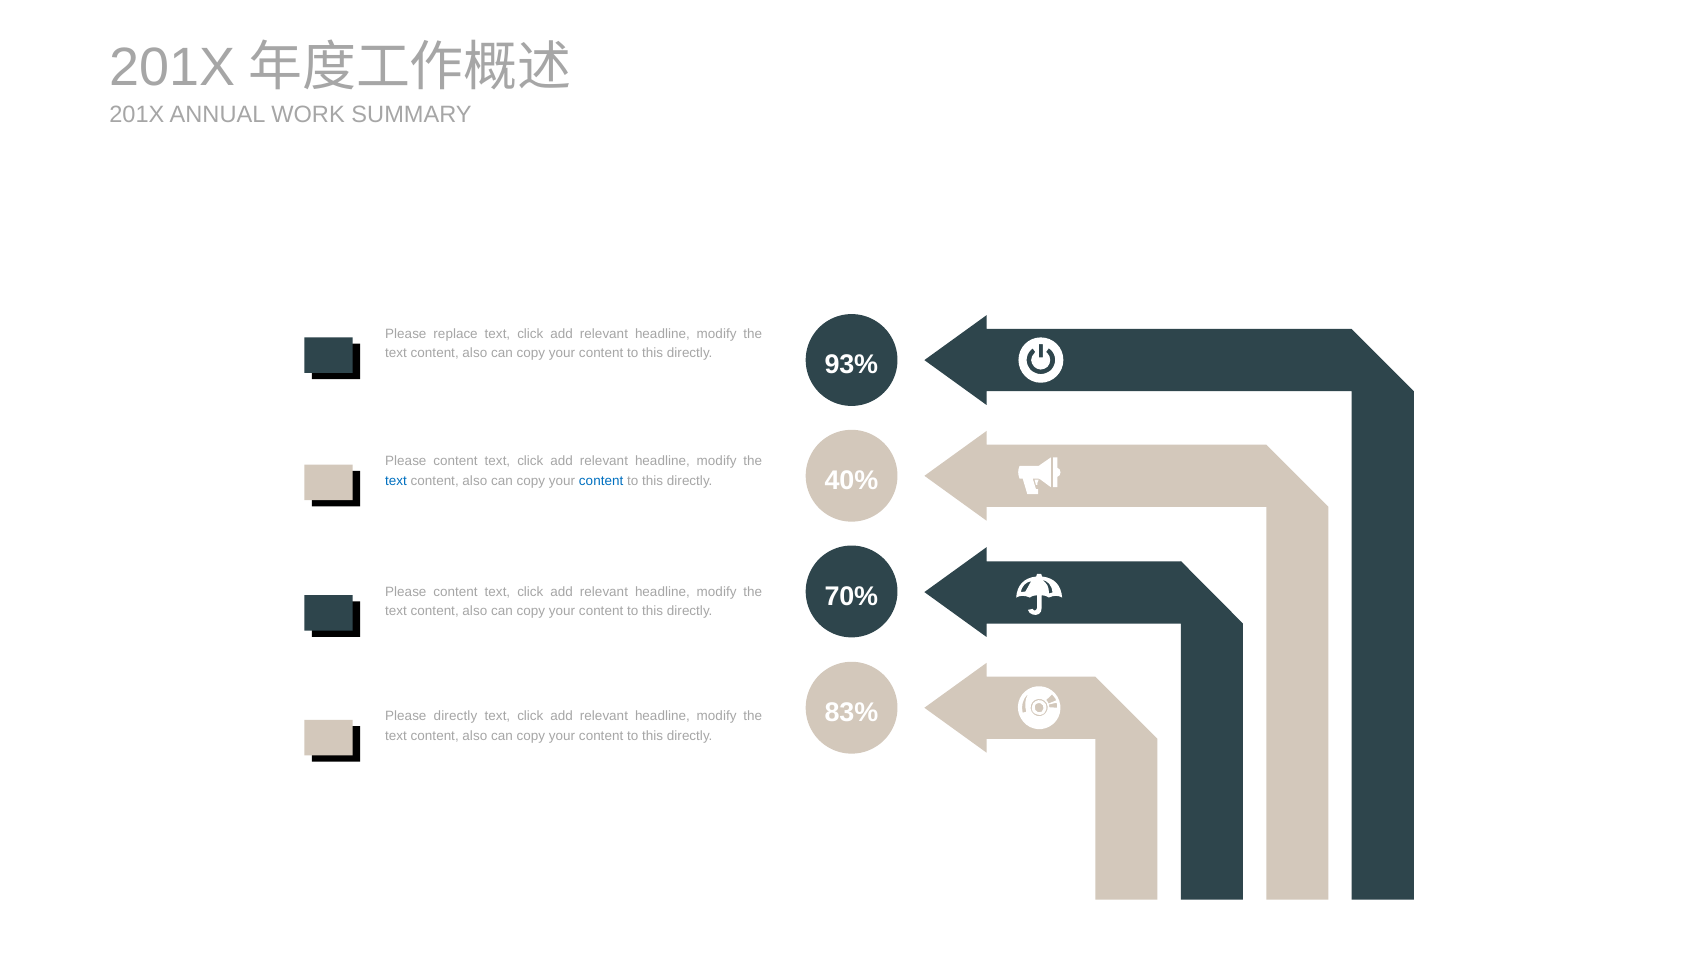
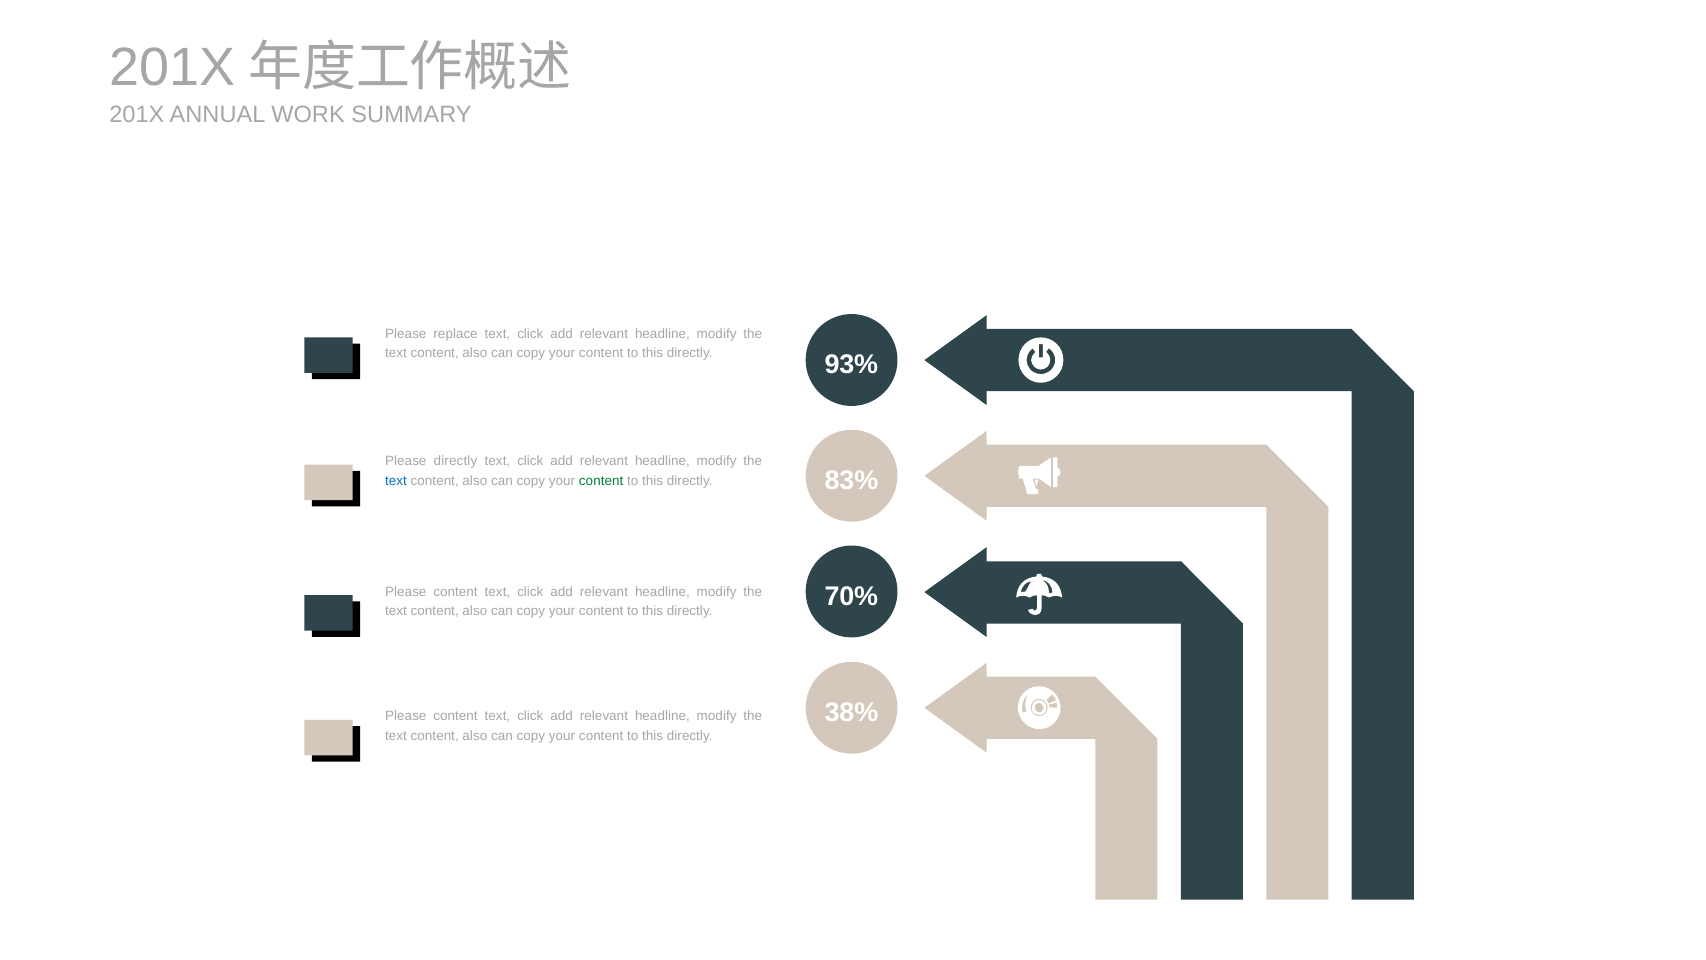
content: content -> directly (456, 461)
40%: 40% -> 83% (851, 480)
content colour: blue -> green (601, 480)
83%: 83% -> 38% (851, 712)
directly: directly -> content (456, 716)
